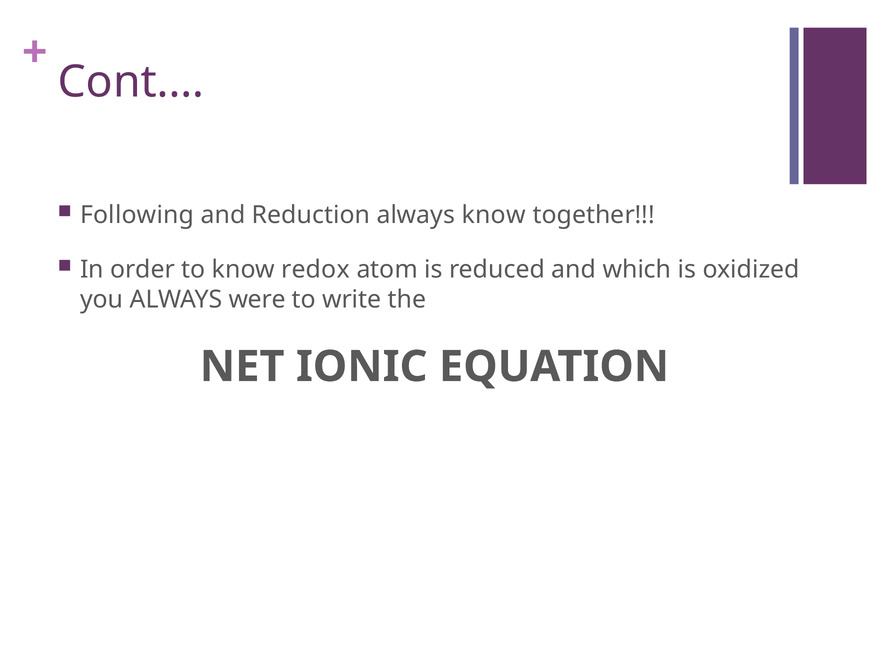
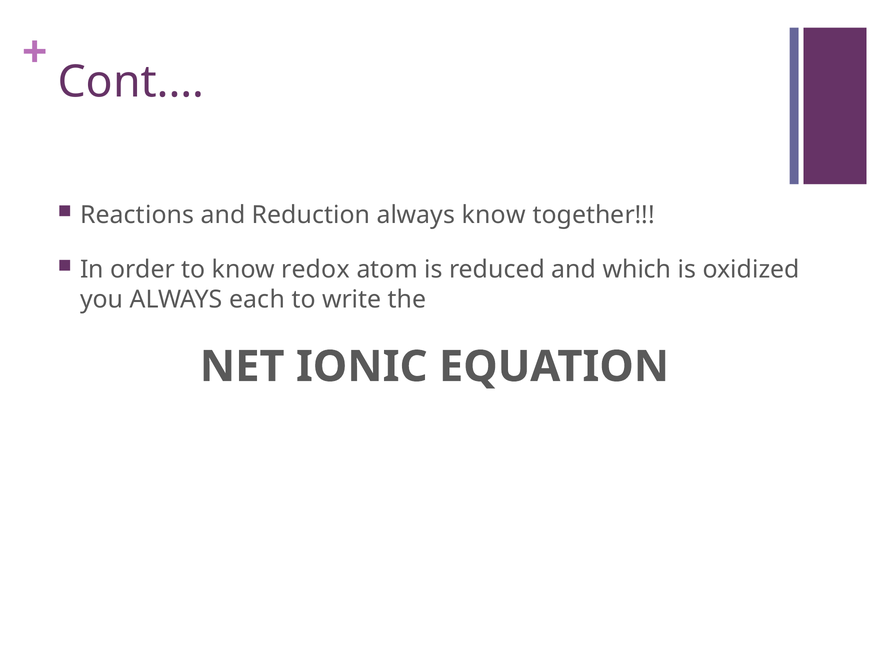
Following: Following -> Reactions (137, 215)
were: were -> each (257, 300)
